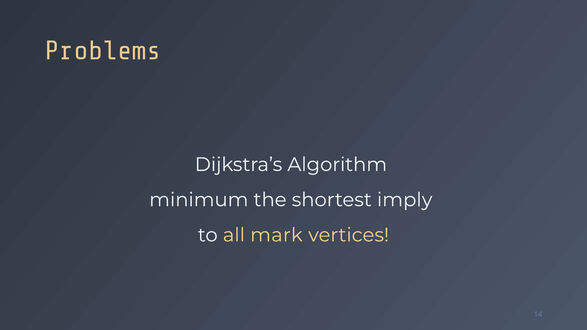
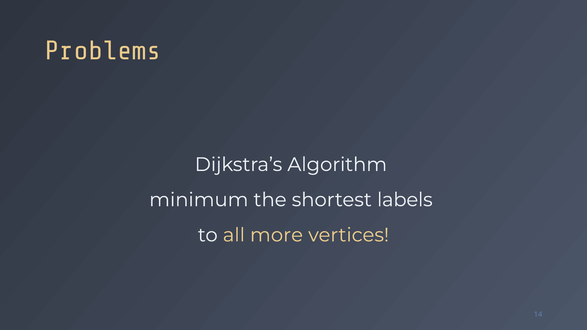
imply: imply -> labels (405, 200)
mark: mark -> more (276, 235)
